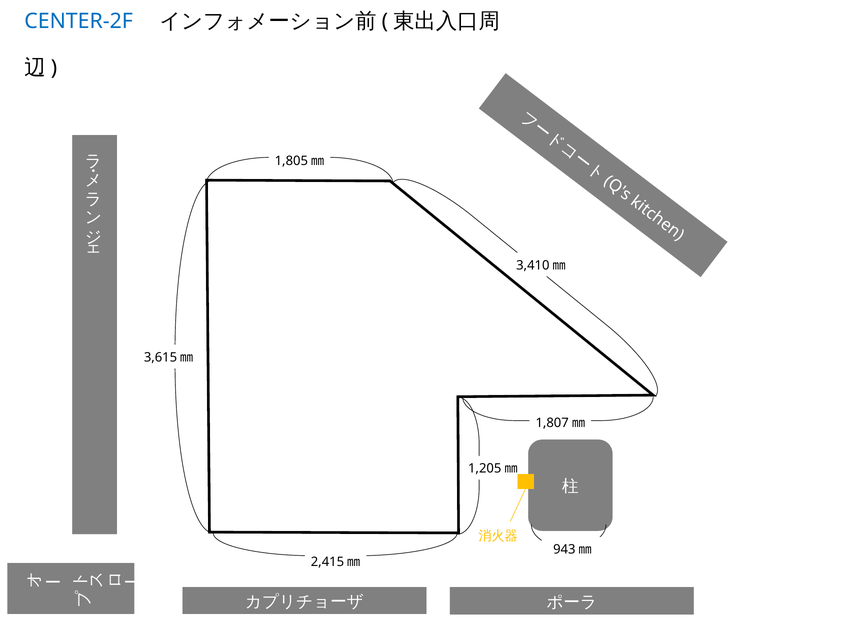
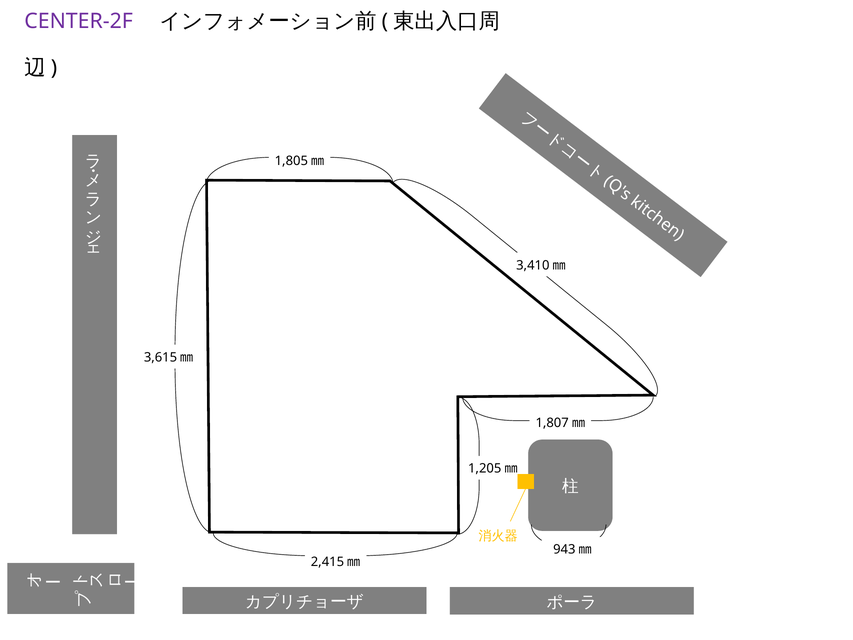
CENTER-2F colour: blue -> purple (79, 21)
